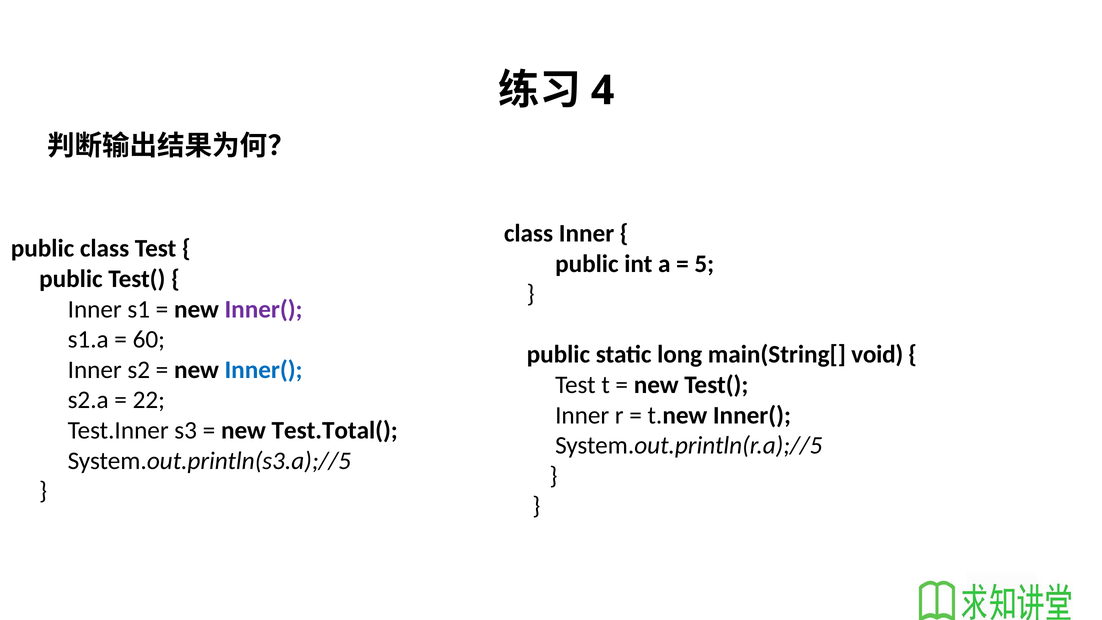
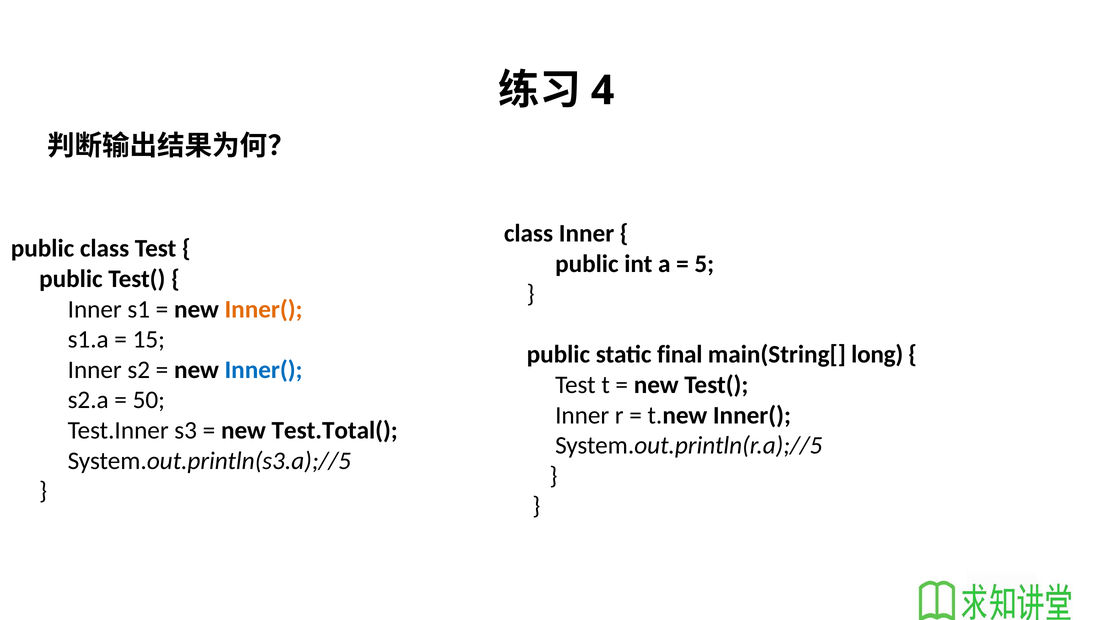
Inner( colour: purple -> orange (264, 309)
60: 60 -> 15 (149, 339)
long: long -> final (680, 355)
void: void -> long (877, 355)
22: 22 -> 50 (149, 400)
